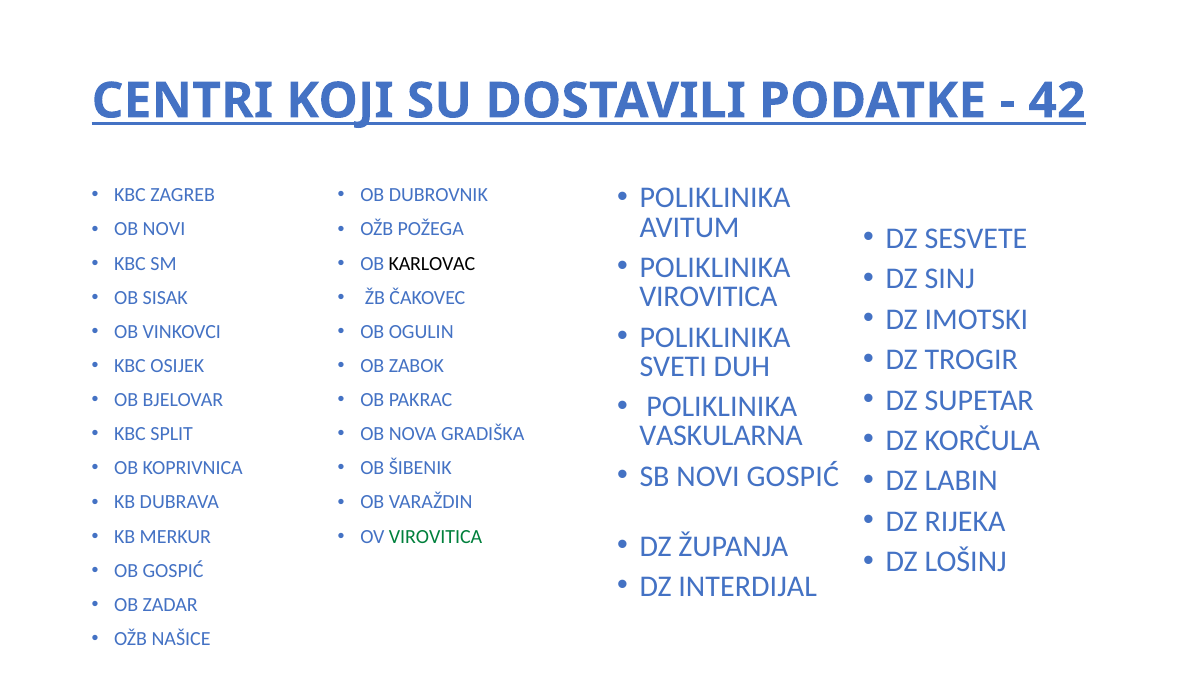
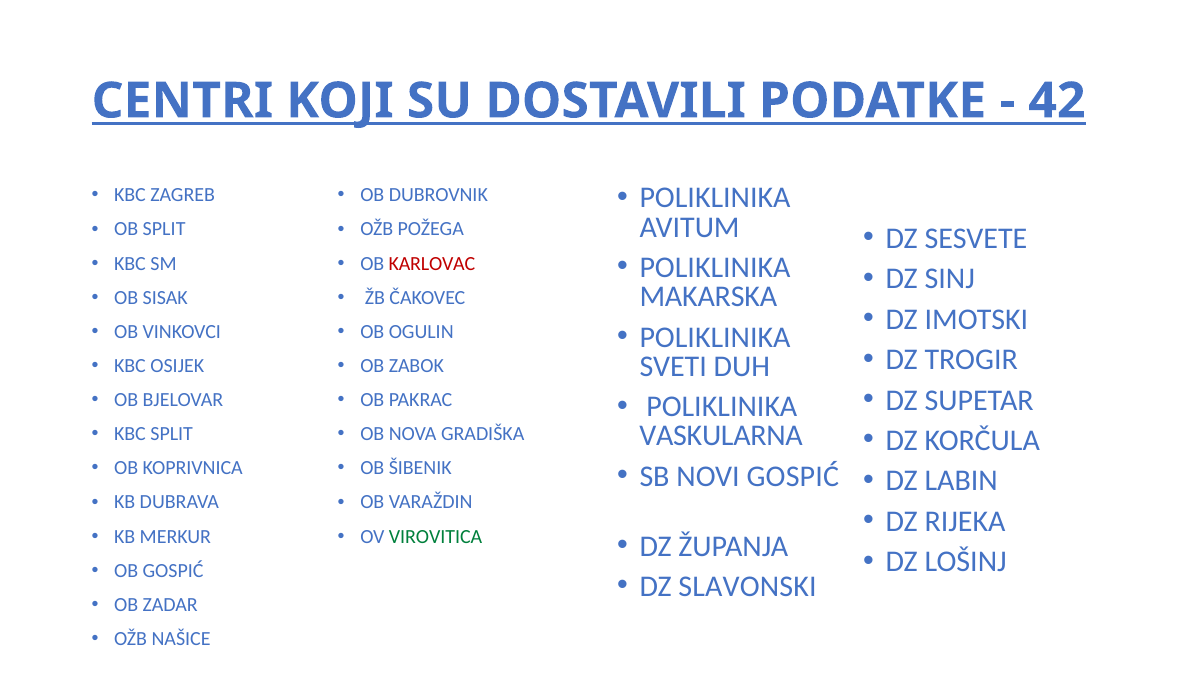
OB NOVI: NOVI -> SPLIT (164, 229)
KARLOVAC colour: black -> red (432, 263)
VIROVITICA: VIROVITICA -> MAKARSKA (708, 297)
INTERDIJAL: INTERDIJAL -> SLAVONSKI (748, 586)
